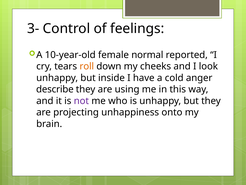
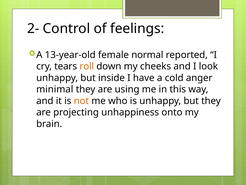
3-: 3- -> 2- (33, 28)
10-year-old: 10-year-old -> 13-year-old (70, 55)
describe: describe -> minimal (55, 89)
not colour: purple -> orange (81, 101)
